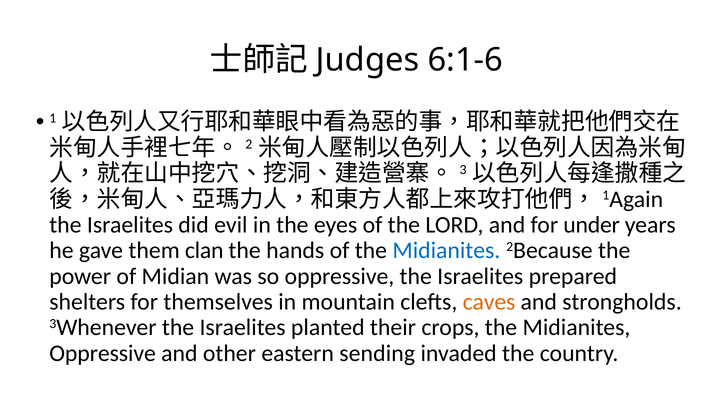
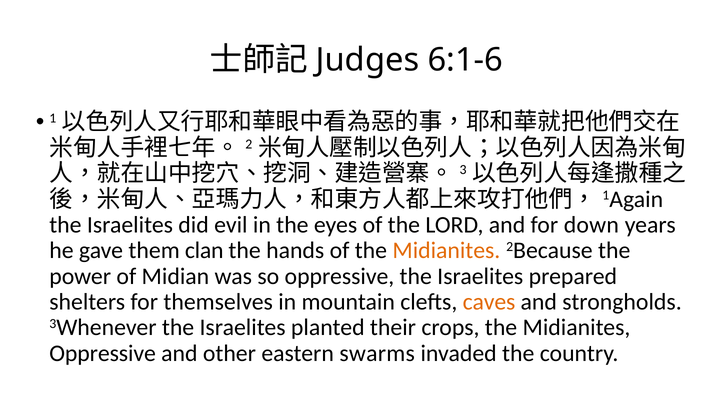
under: under -> down (591, 225)
Midianites colour: blue -> orange (446, 251)
sending: sending -> swarms (377, 353)
